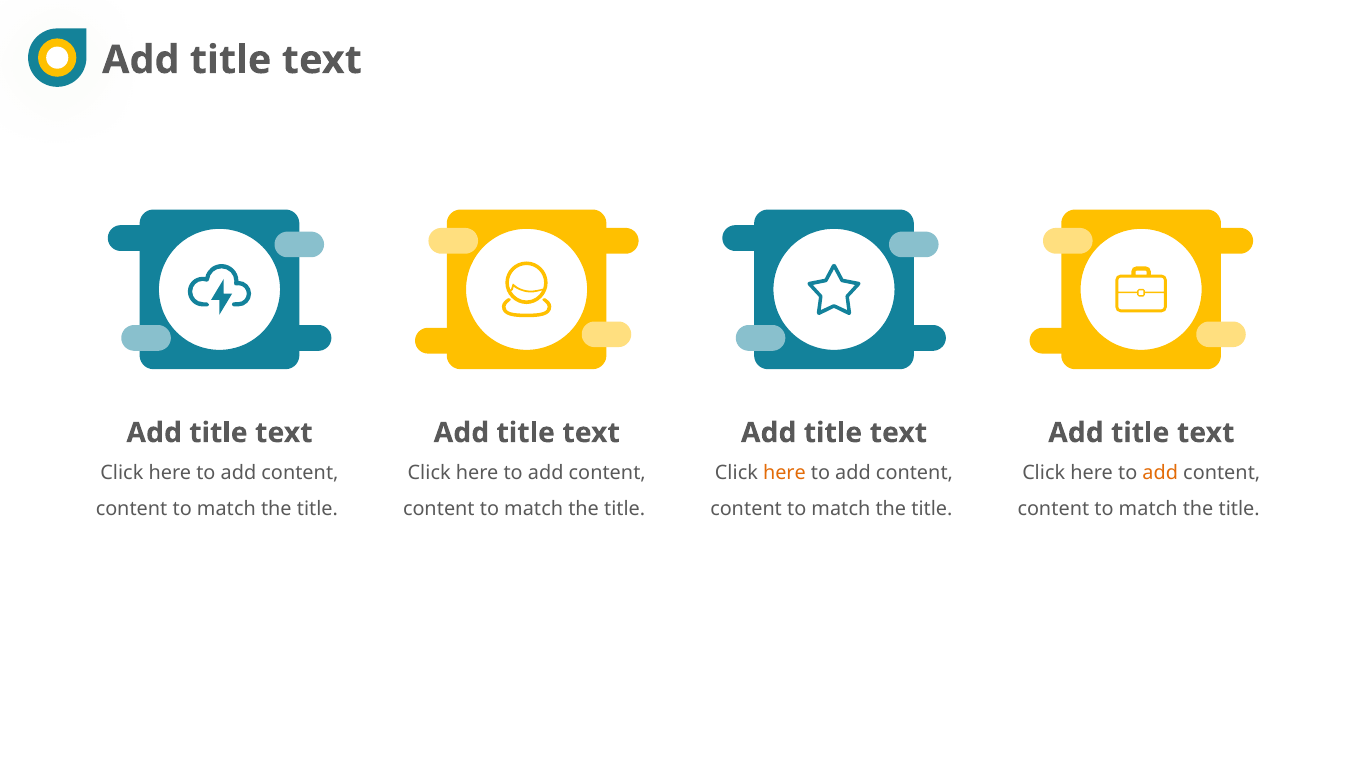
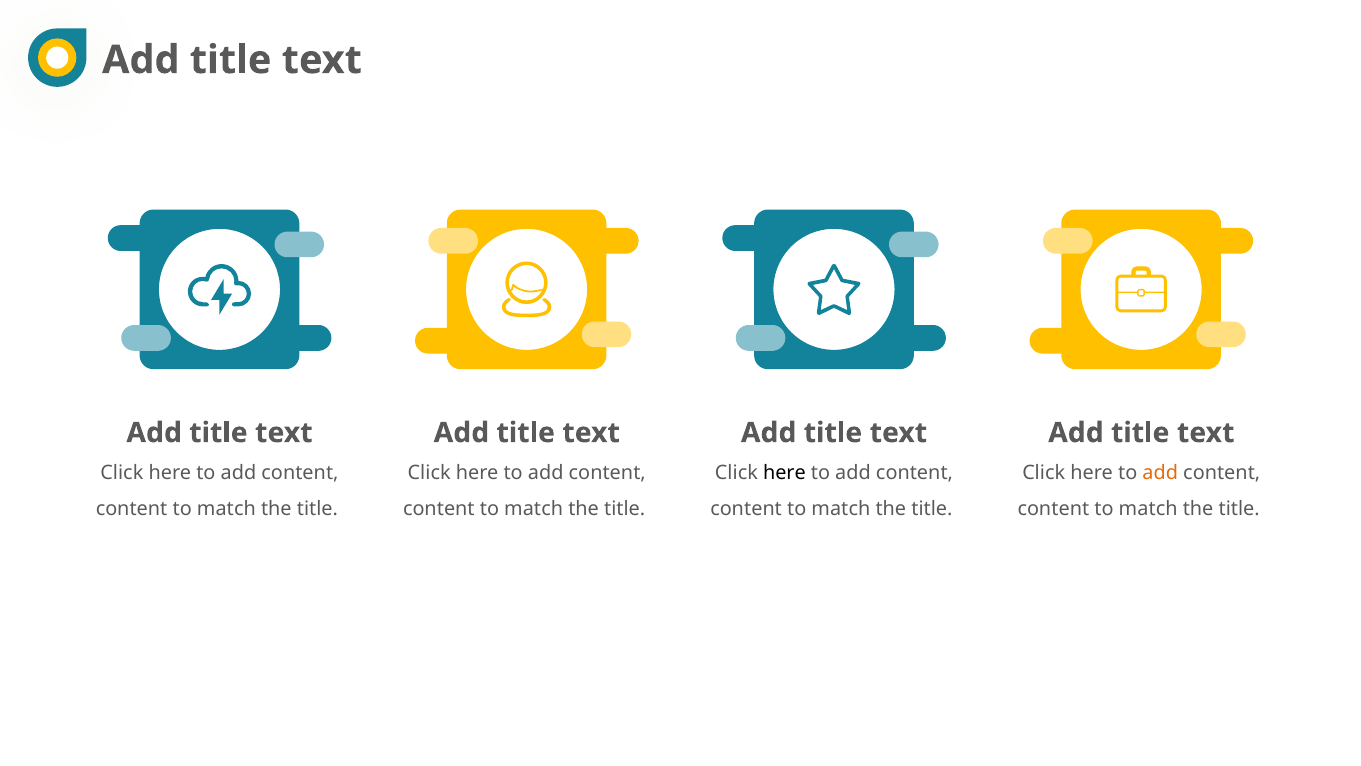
here colour: orange -> black (784, 473)
